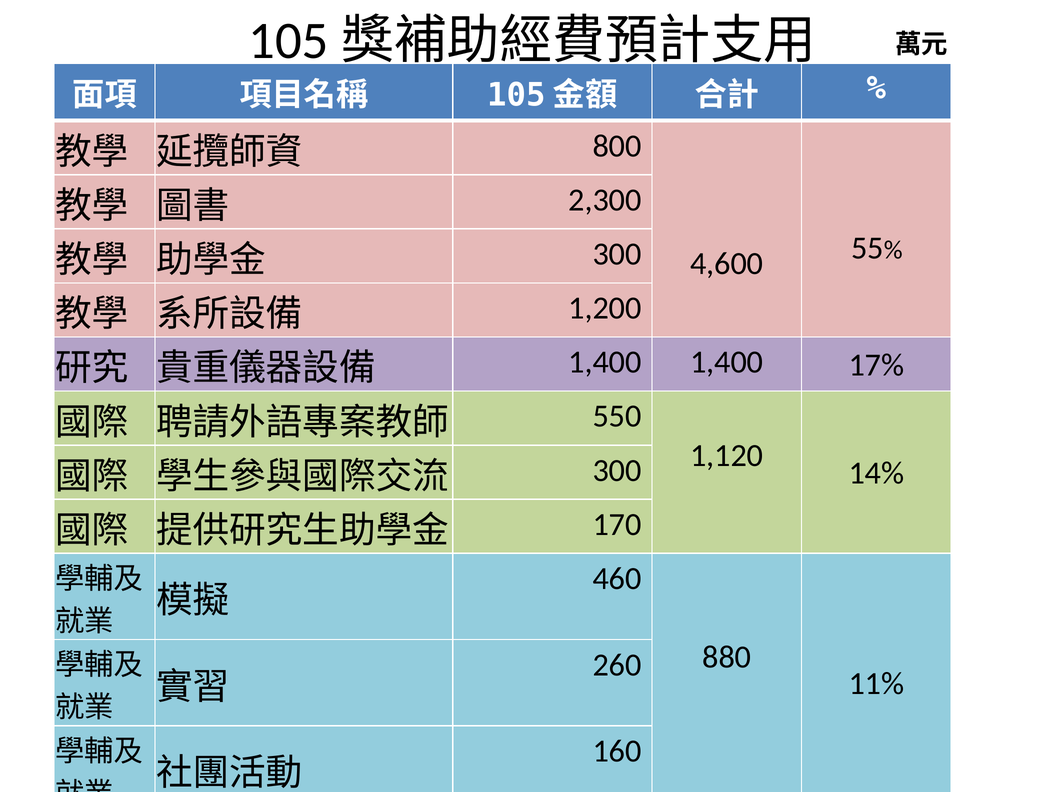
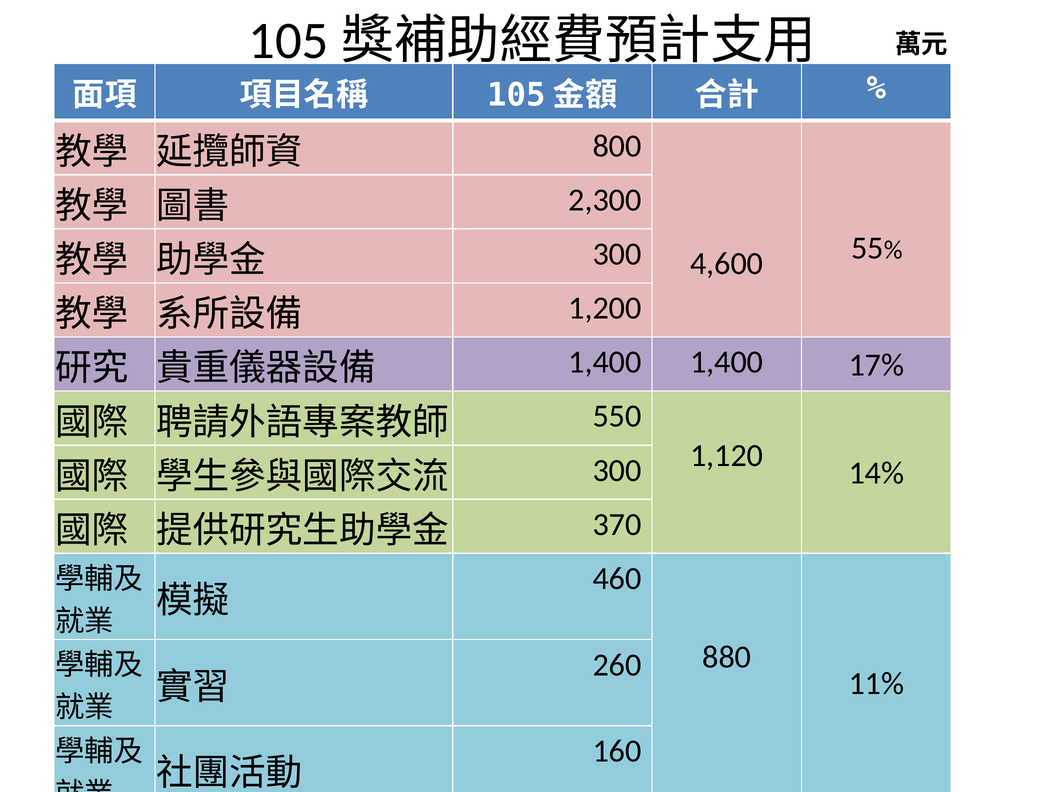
170: 170 -> 370 (617, 524)
